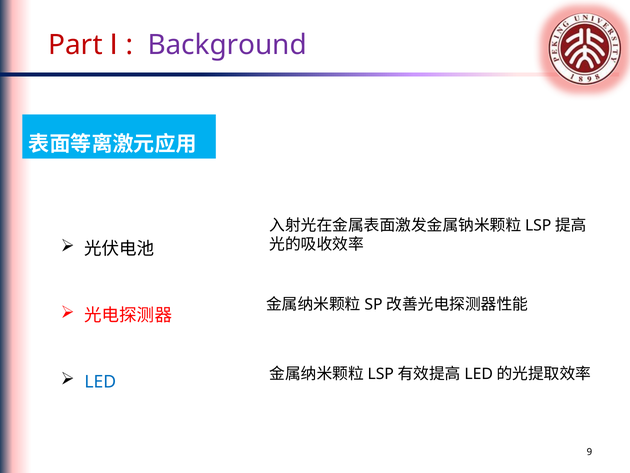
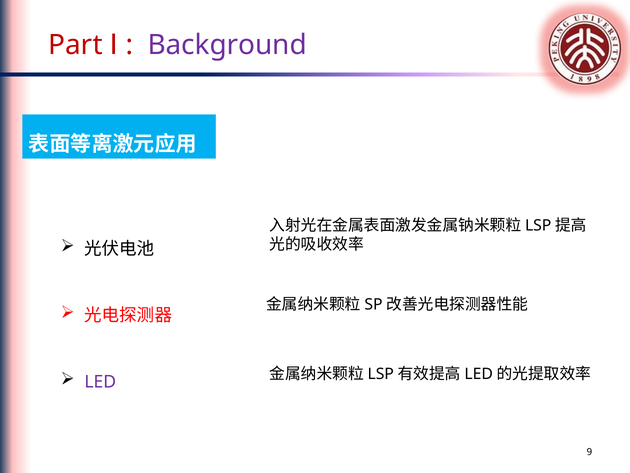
LED colour: blue -> purple (100, 382)
